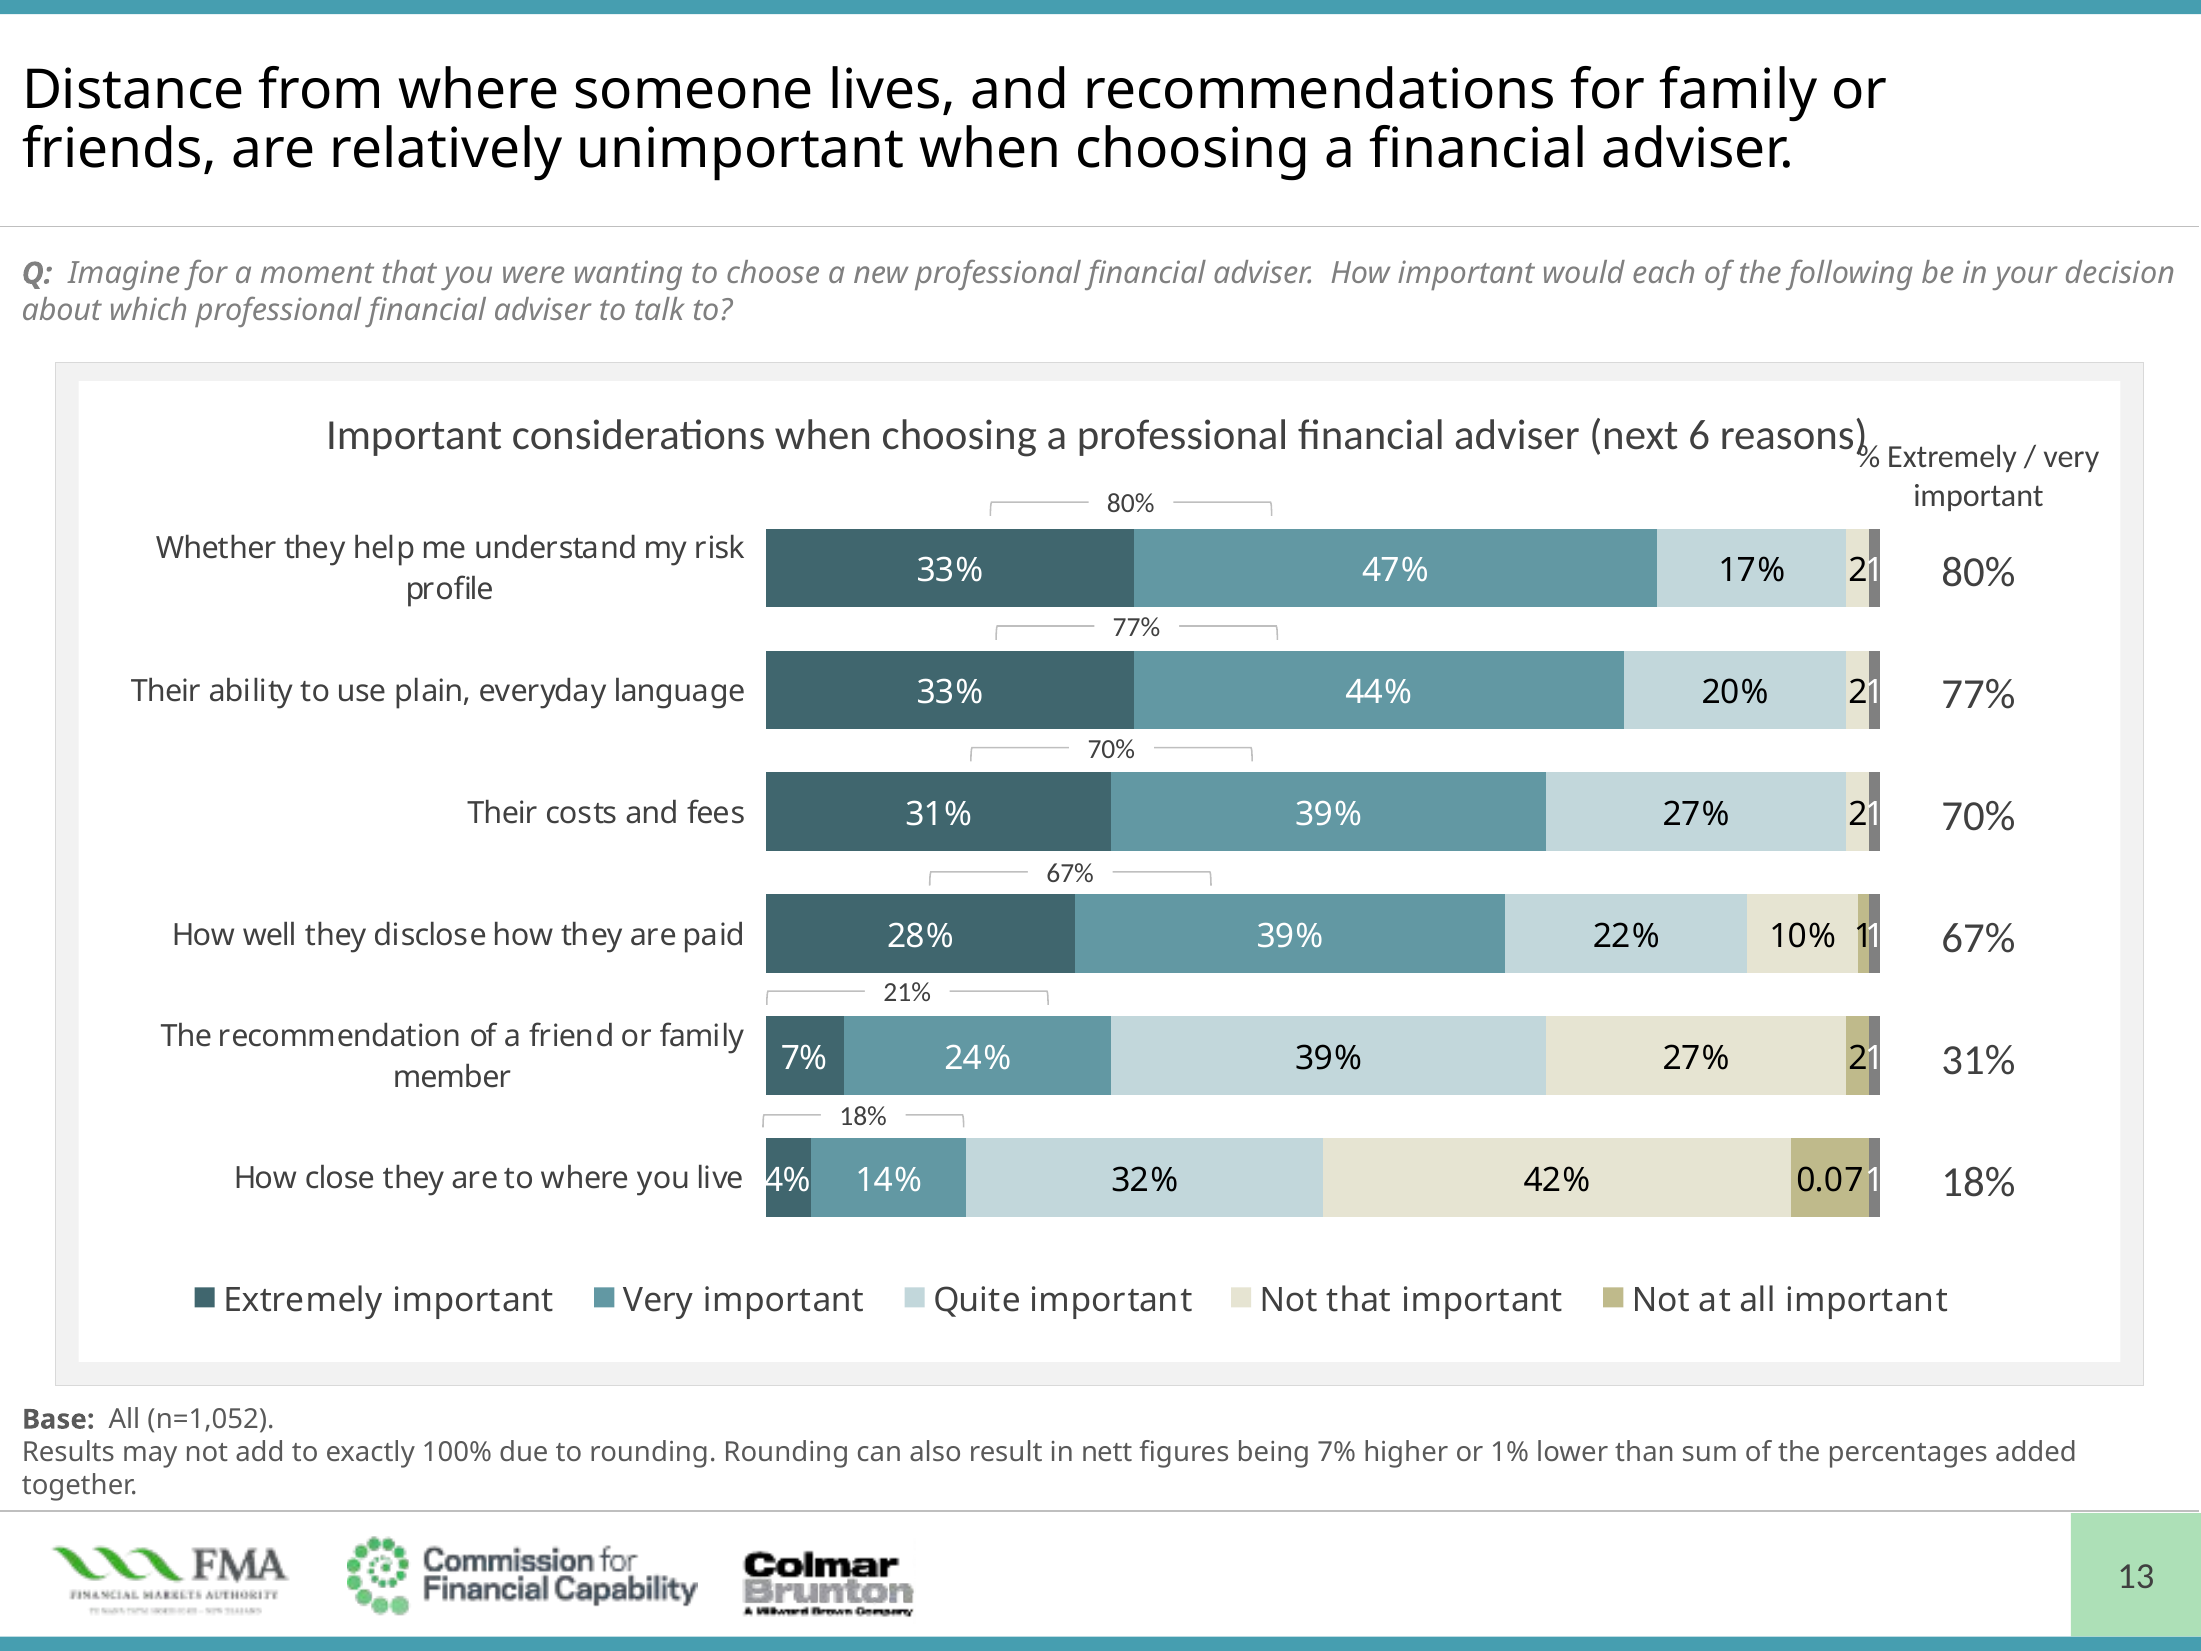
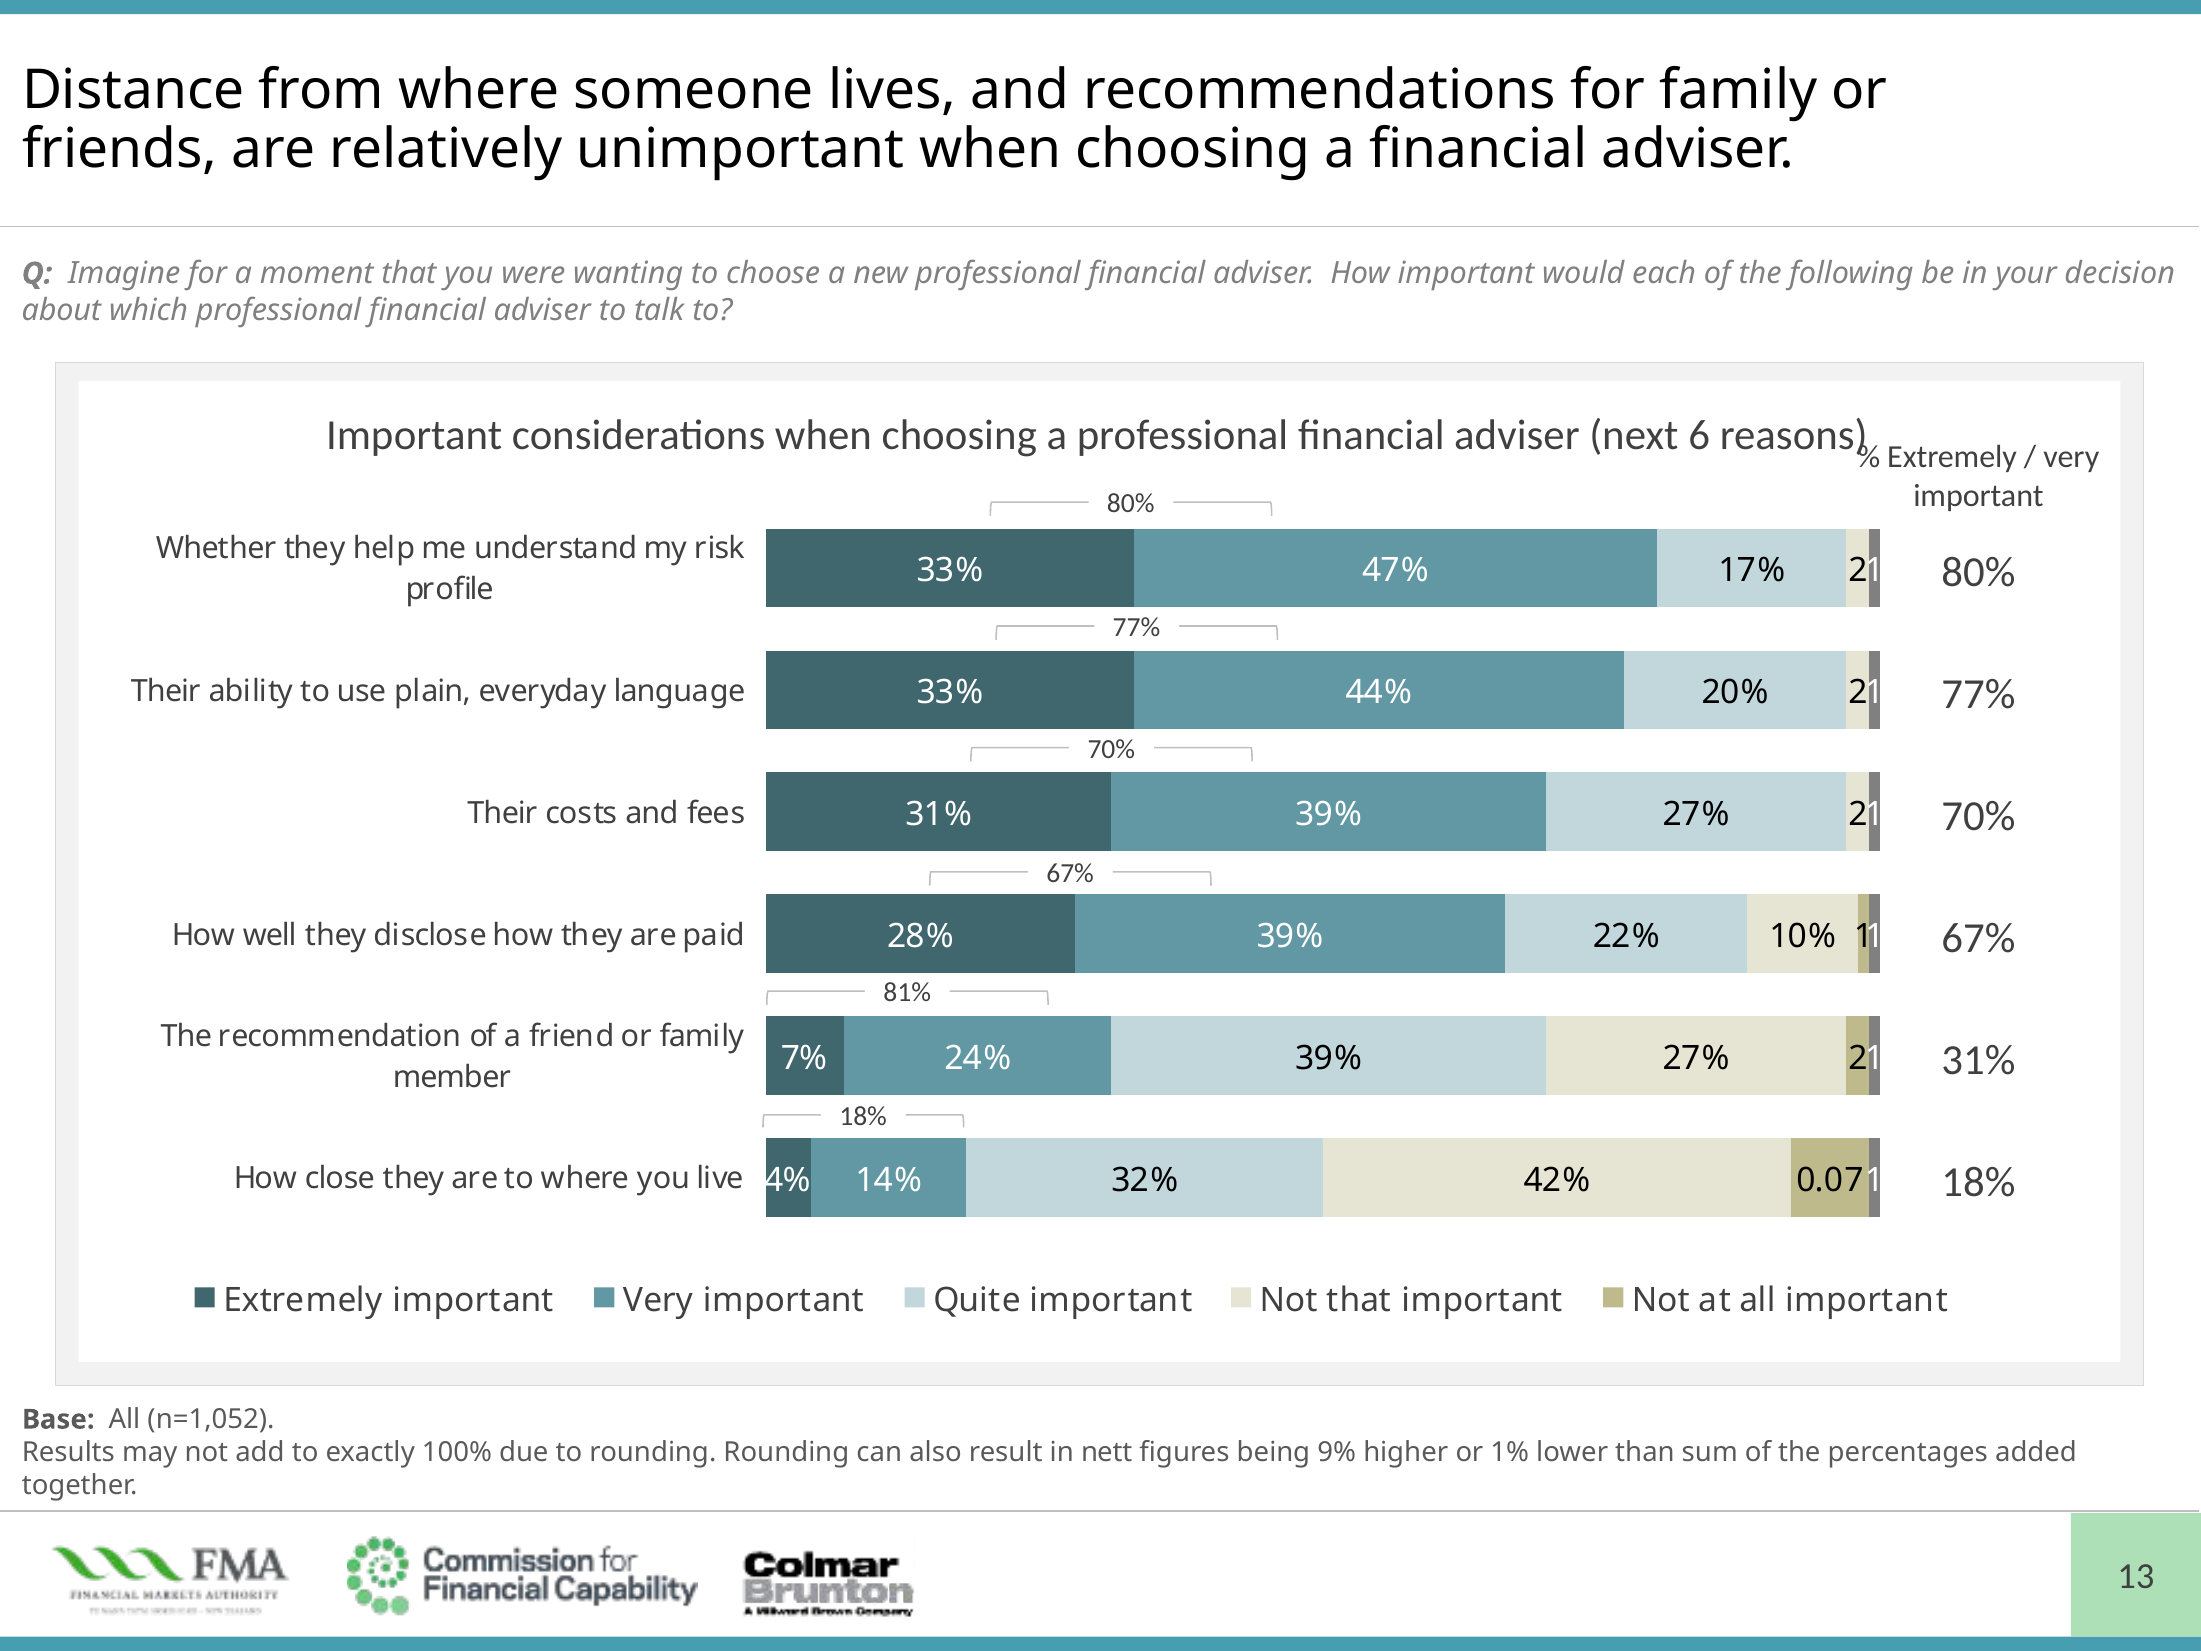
21%: 21% -> 81% (907, 993)
being 7%: 7% -> 9% (1337, 1452)
